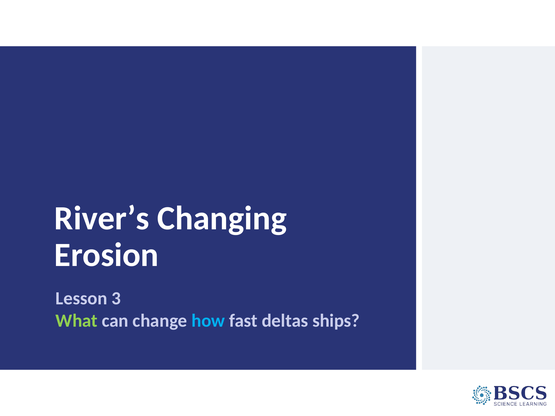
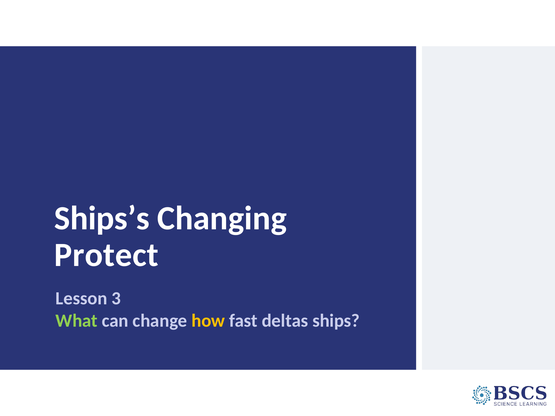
River’s: River’s -> Ships’s (102, 218)
Erosion: Erosion -> Protect (106, 255)
how colour: light blue -> yellow (208, 321)
